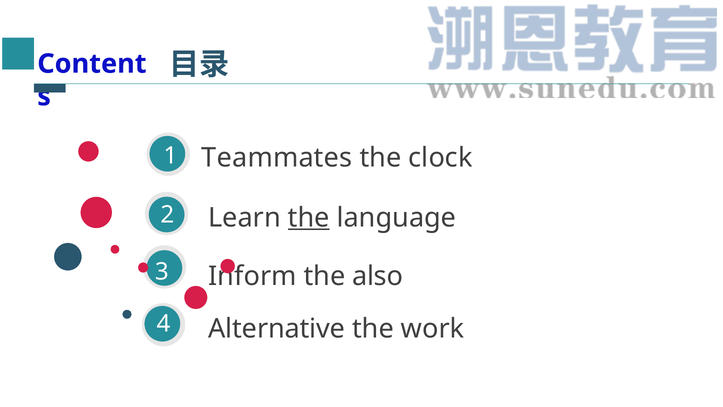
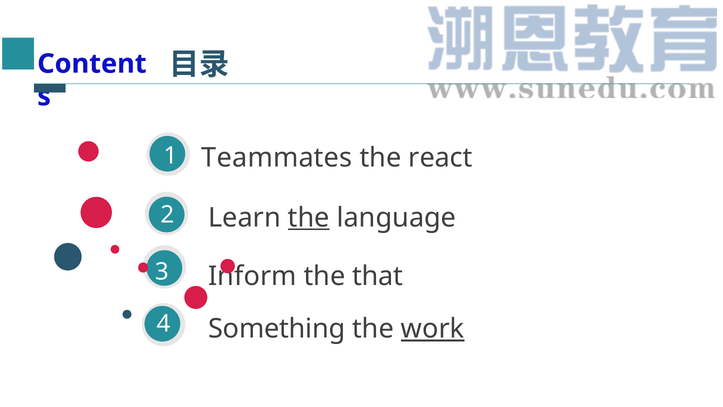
clock: clock -> react (441, 158)
also: also -> that (378, 276)
Alternative: Alternative -> Something (277, 329)
work underline: none -> present (433, 329)
